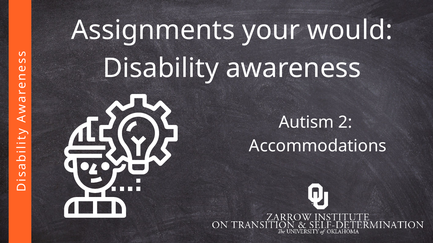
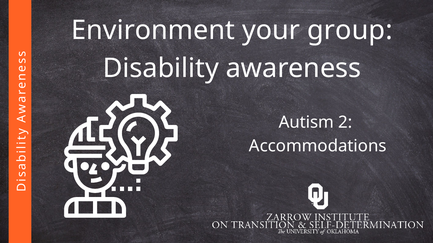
Assignments: Assignments -> Environment (153, 30)
would: would -> group (350, 30)
